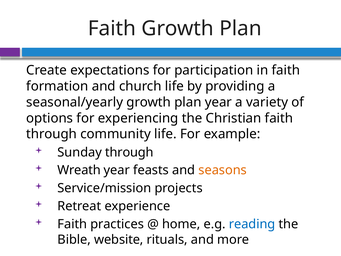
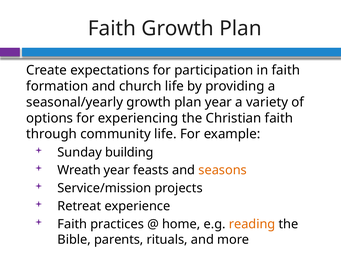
Sunday through: through -> building (129, 152)
reading colour: blue -> orange (252, 224)
website: website -> parents (119, 239)
